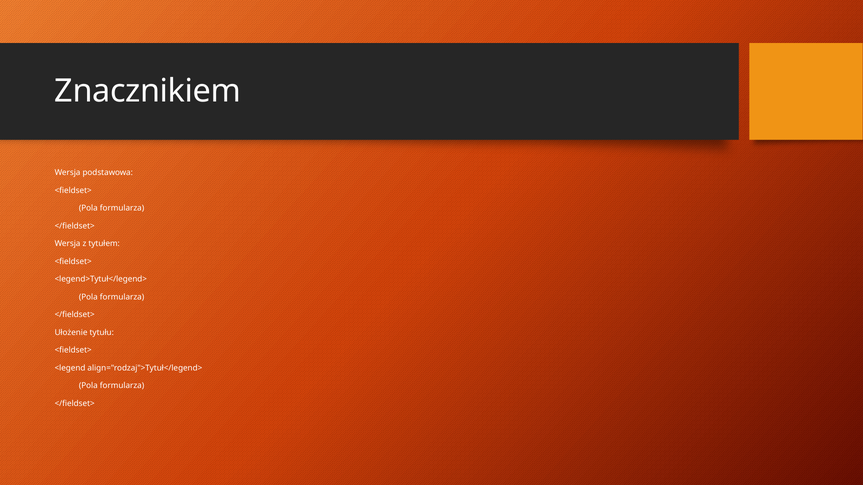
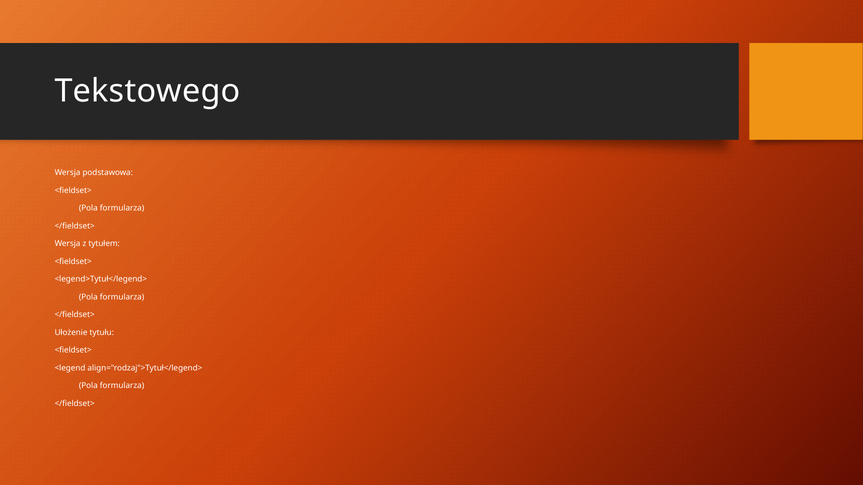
Znacznikiem: Znacznikiem -> Tekstowego (147, 91)
